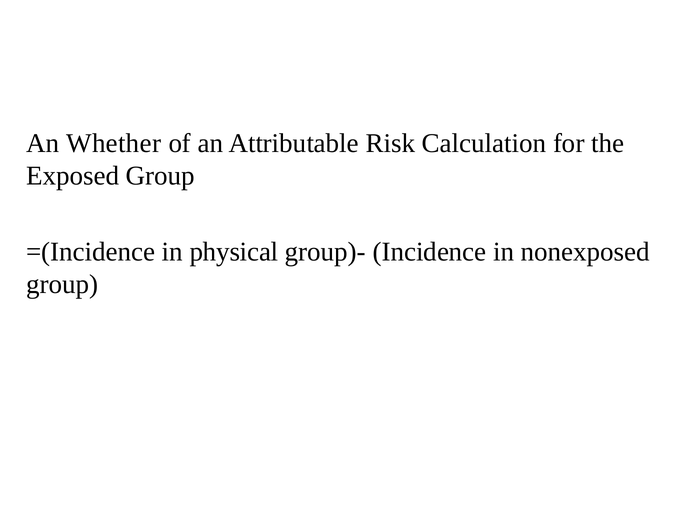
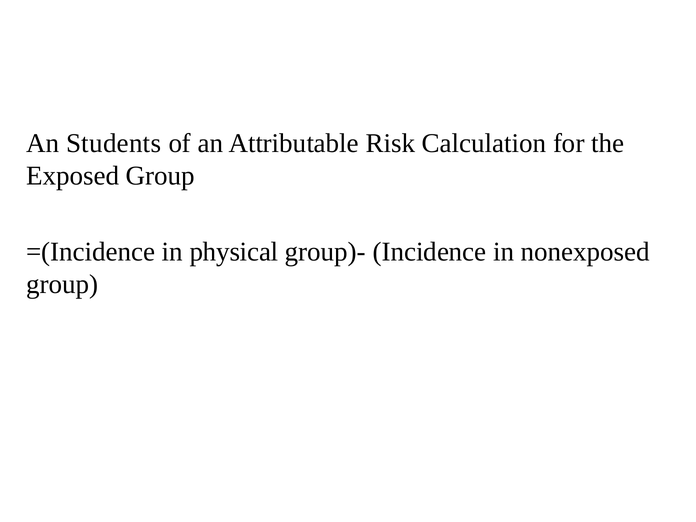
Whether: Whether -> Students (114, 143)
